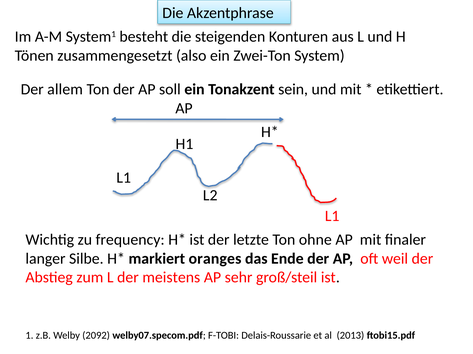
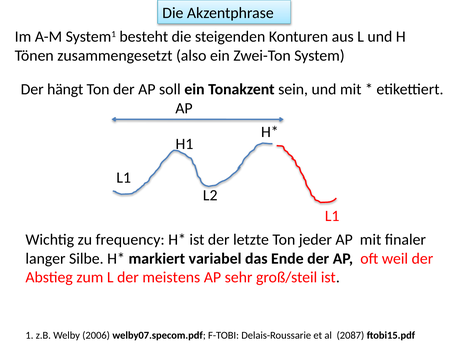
allem: allem -> hängt (65, 89)
ohne: ohne -> jeder (315, 240)
oranges: oranges -> variabel (215, 259)
2092: 2092 -> 2006 (96, 336)
2013: 2013 -> 2087 (350, 336)
